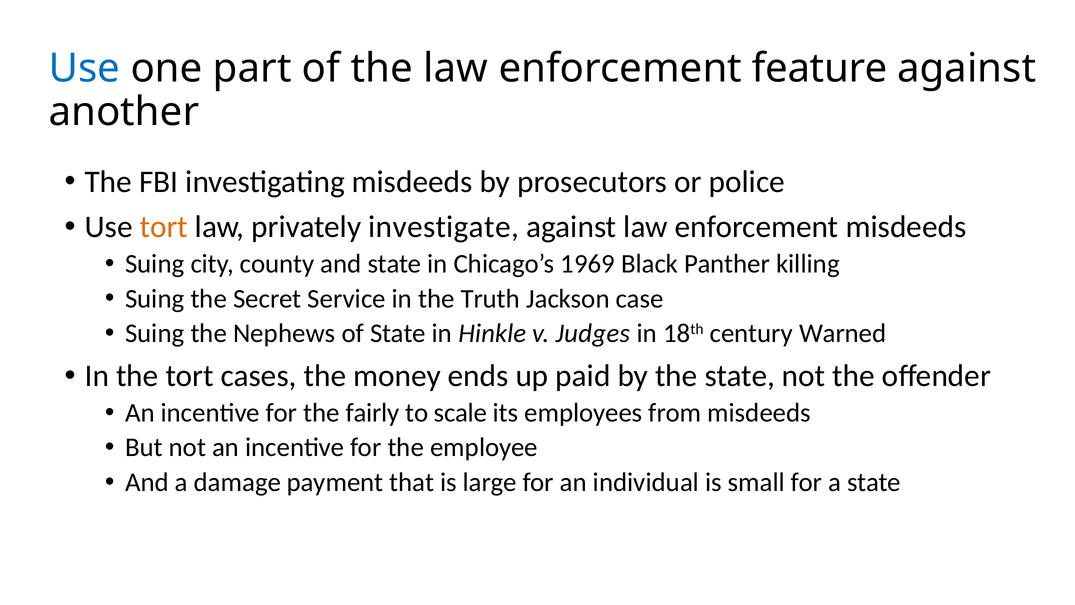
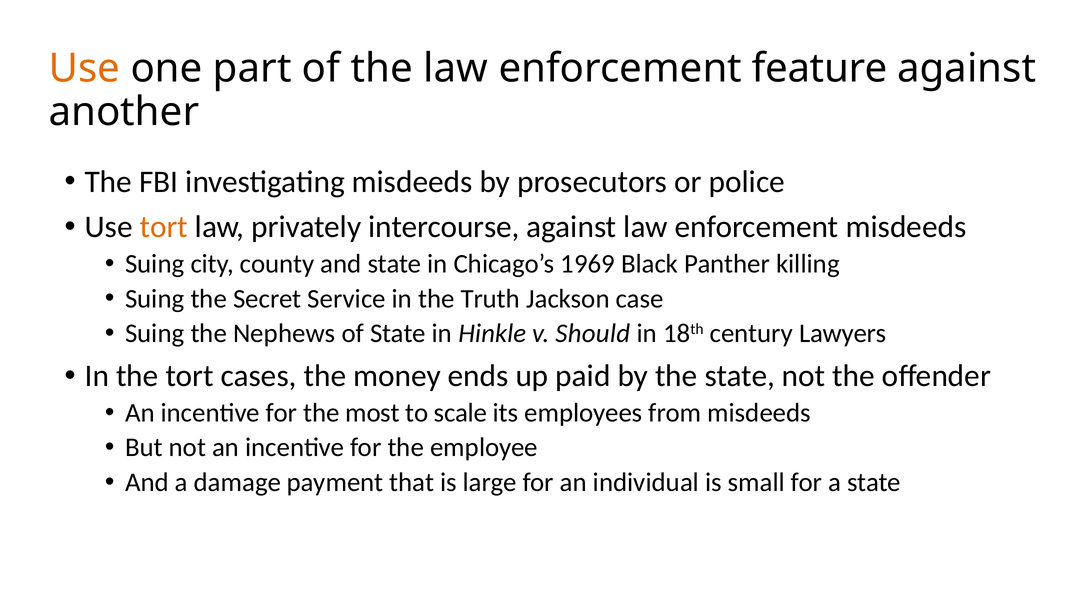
Use colour: blue -> orange (84, 69)
investigate: investigate -> intercourse (444, 227)
Judges: Judges -> Should (593, 333)
Warned: Warned -> Lawyers (843, 333)
fairly: fairly -> most (373, 413)
